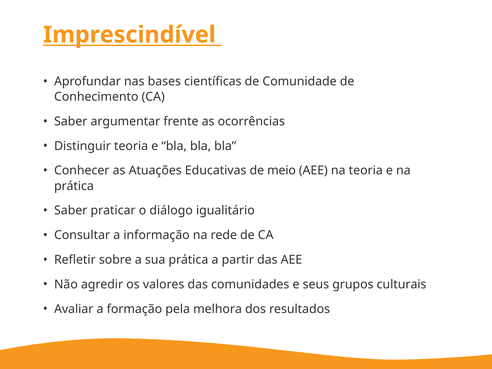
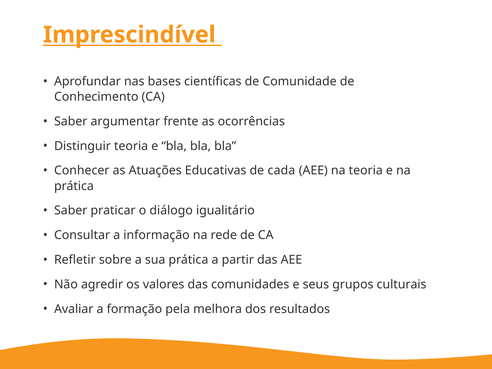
meio: meio -> cada (281, 171)
